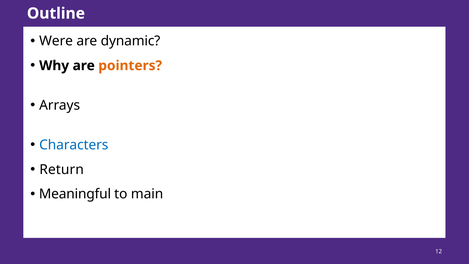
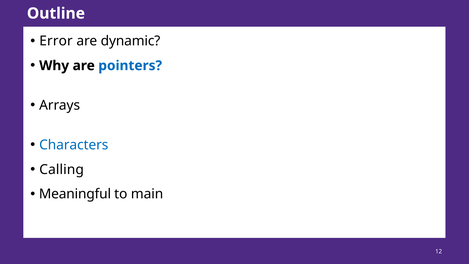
Were: Were -> Error (56, 41)
pointers colour: orange -> blue (130, 66)
Return: Return -> Calling (62, 169)
